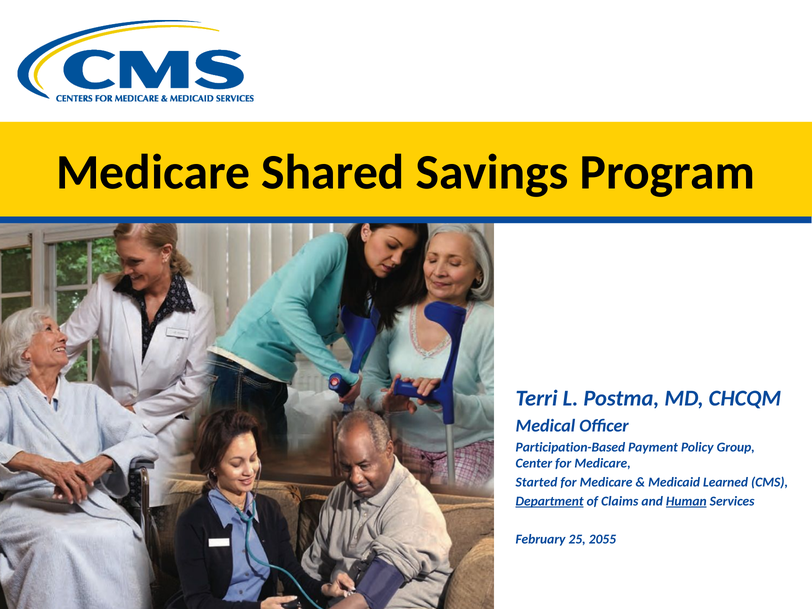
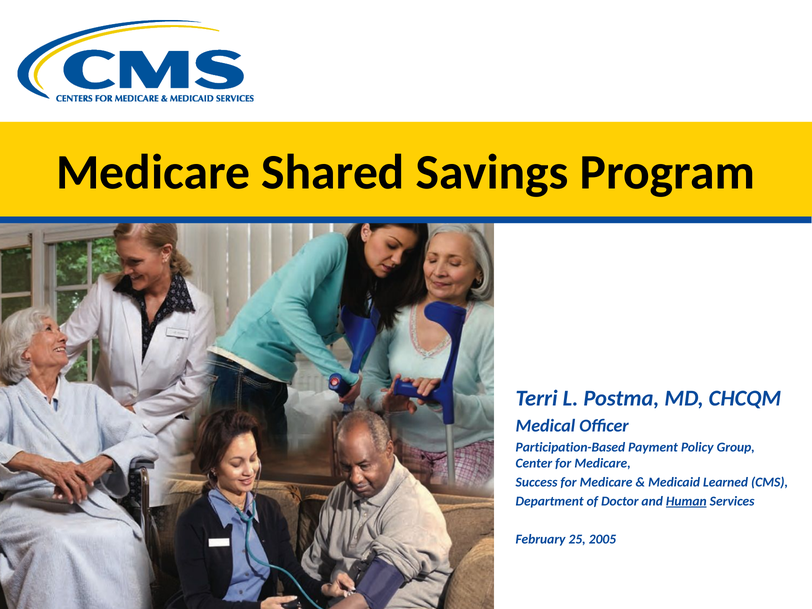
Started: Started -> Success (537, 482)
Department underline: present -> none (550, 501)
Claims: Claims -> Doctor (620, 501)
2055: 2055 -> 2005 (602, 539)
